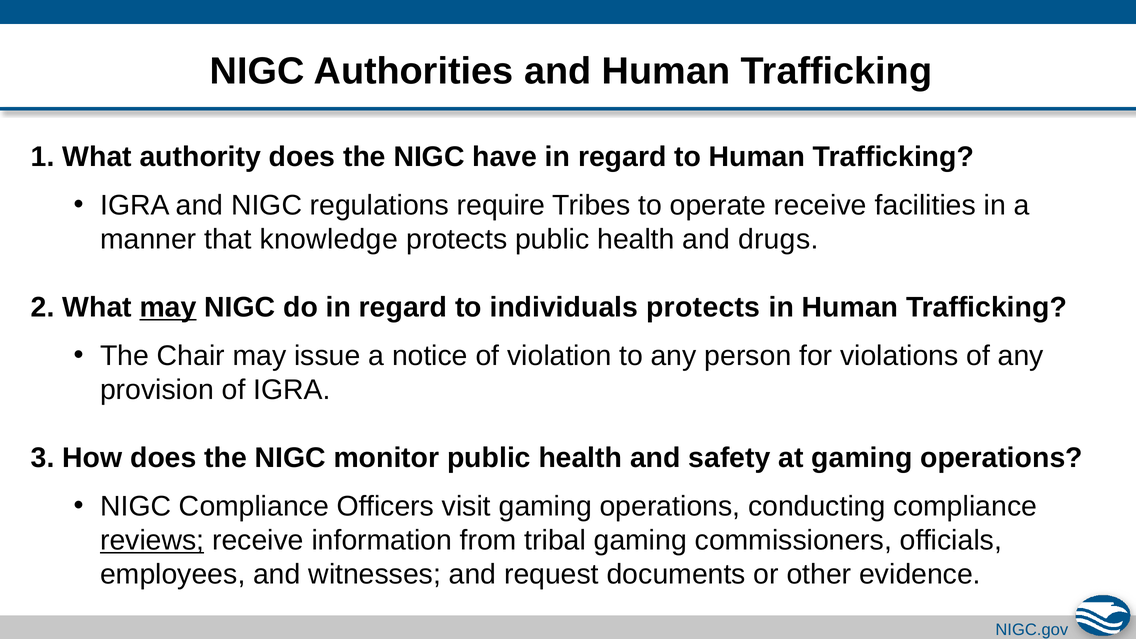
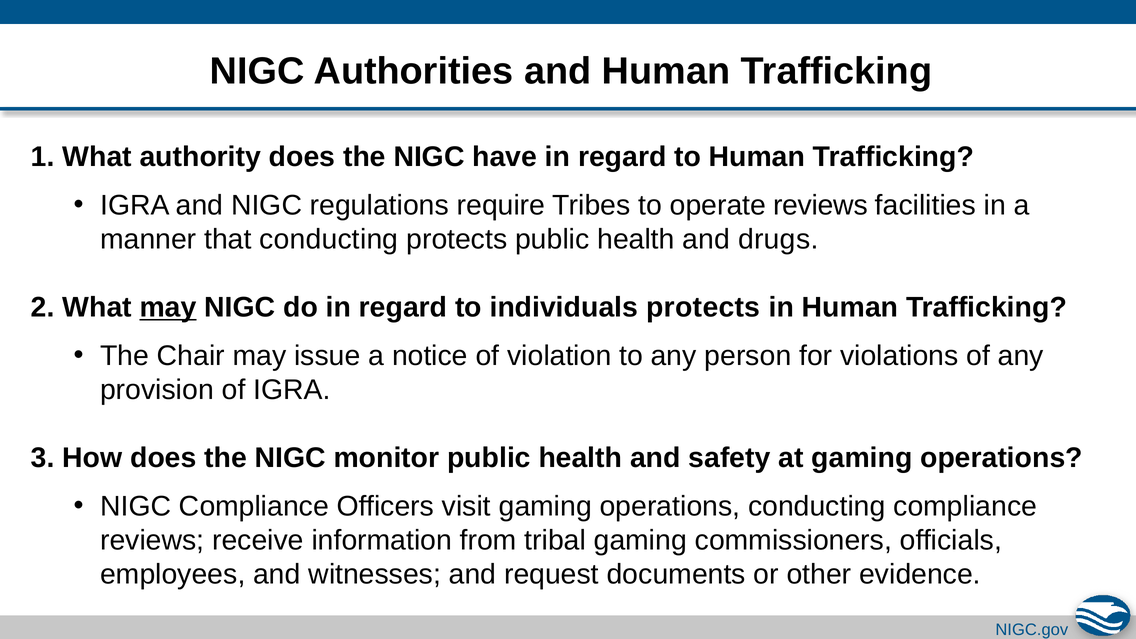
operate receive: receive -> reviews (821, 205)
that knowledge: knowledge -> conducting (329, 239)
reviews underline: present -> none (152, 540)
